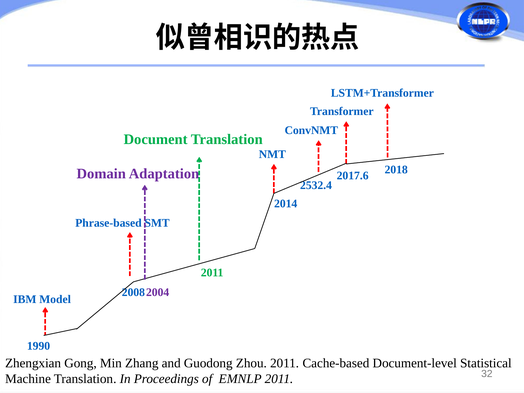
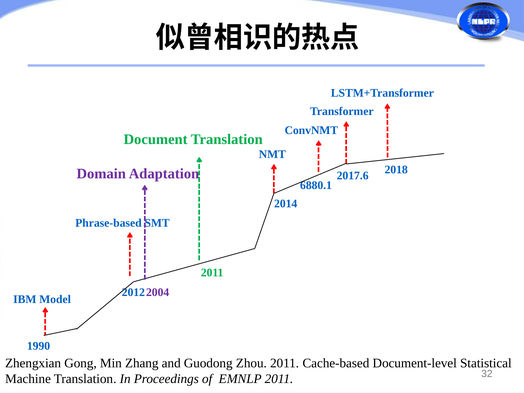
2532.4: 2532.4 -> 6880.1 (316, 185)
2008: 2008 -> 2012 (133, 292)
